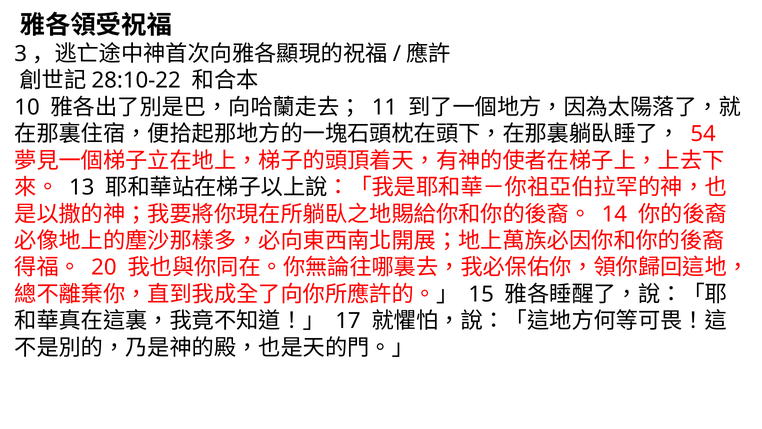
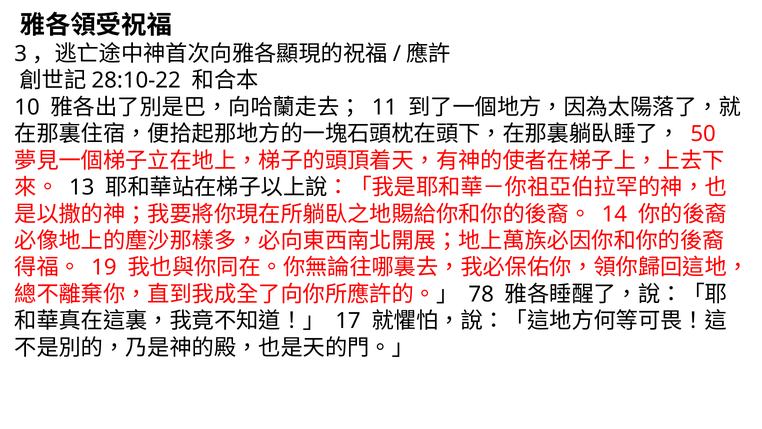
54: 54 -> 50 (703, 134)
20: 20 -> 19 (104, 267)
15: 15 -> 78 (481, 294)
